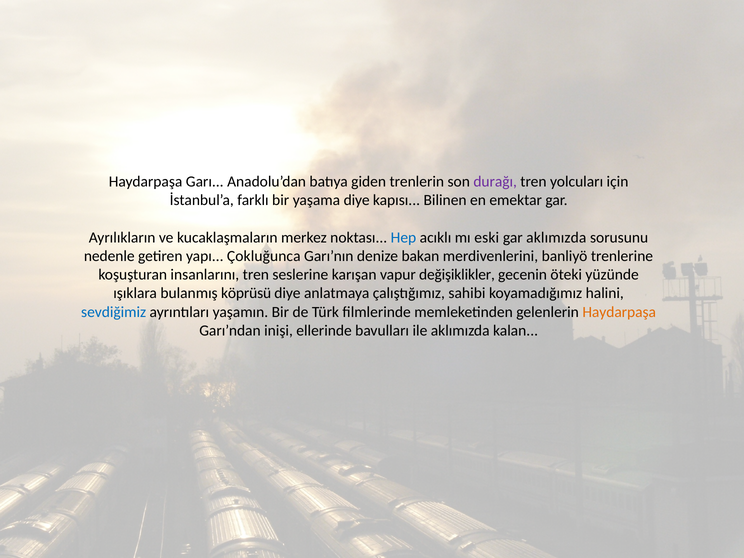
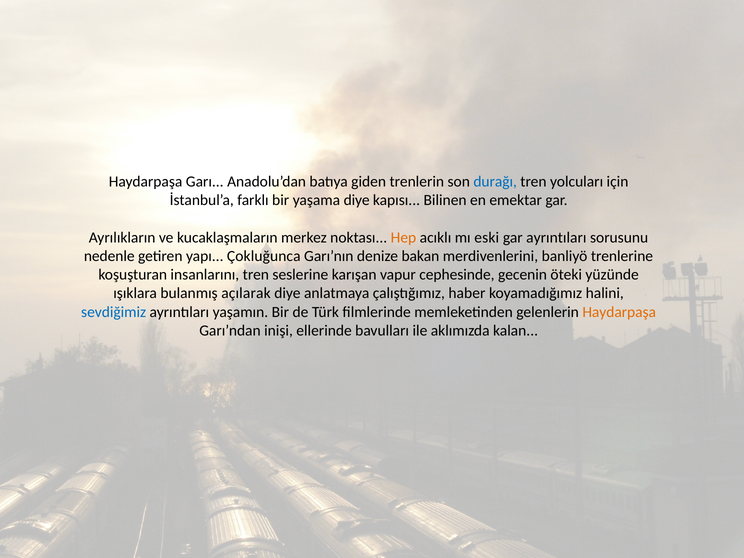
durağı colour: purple -> blue (495, 182)
Hep colour: blue -> orange (403, 238)
gar aklımızda: aklımızda -> ayrıntıları (556, 238)
değişiklikler: değişiklikler -> cephesinde (457, 275)
köprüsü: köprüsü -> açılarak (246, 293)
sahibi: sahibi -> haber (467, 293)
